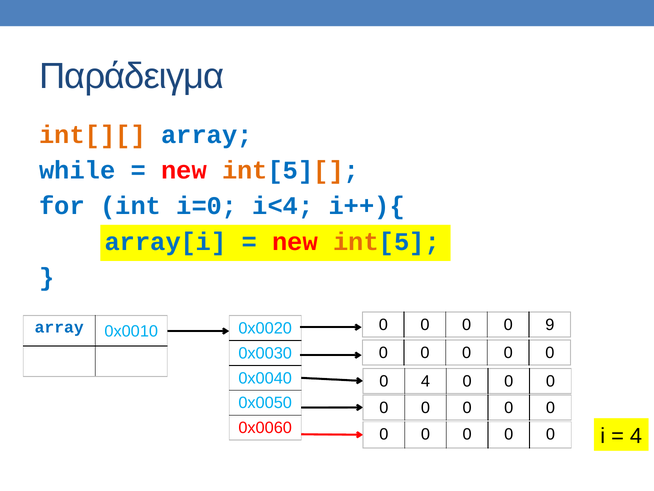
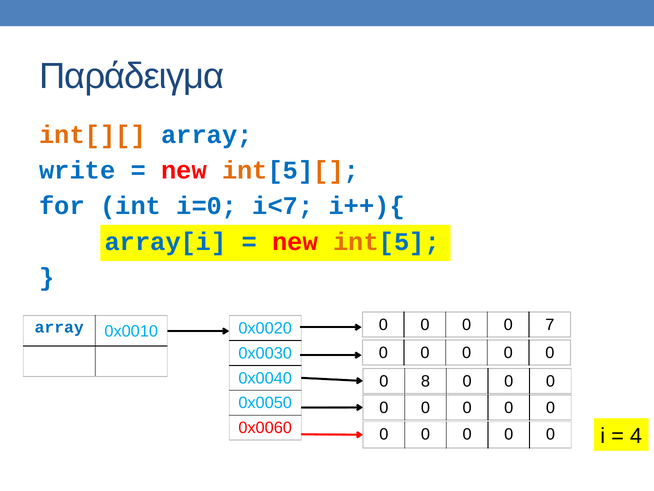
while: while -> write (77, 170)
i<4: i<4 -> i<7 (283, 206)
9: 9 -> 7 (550, 324)
0 4: 4 -> 8 (426, 381)
